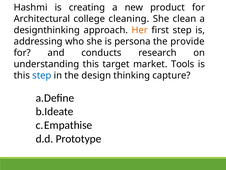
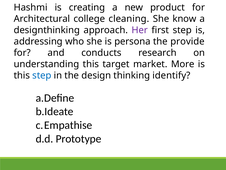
clean: clean -> know (184, 19)
Her colour: orange -> purple (140, 30)
Tools: Tools -> More (183, 64)
capture: capture -> identify (171, 75)
